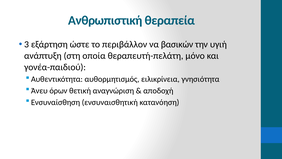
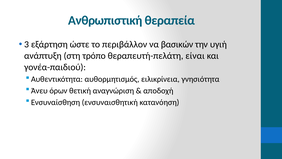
οποία: οποία -> τρόπο (94, 56)
μόνο: μόνο -> είναι (195, 56)
